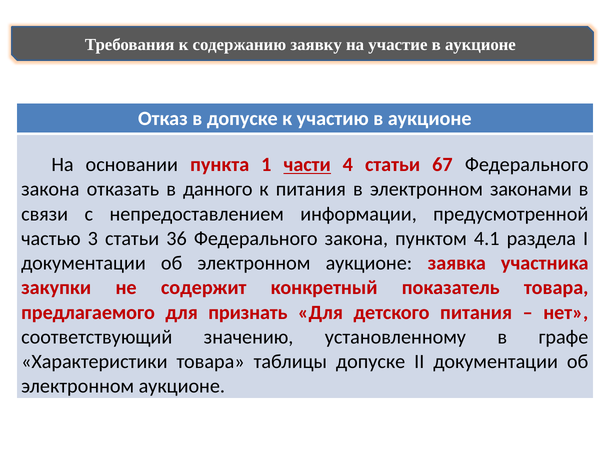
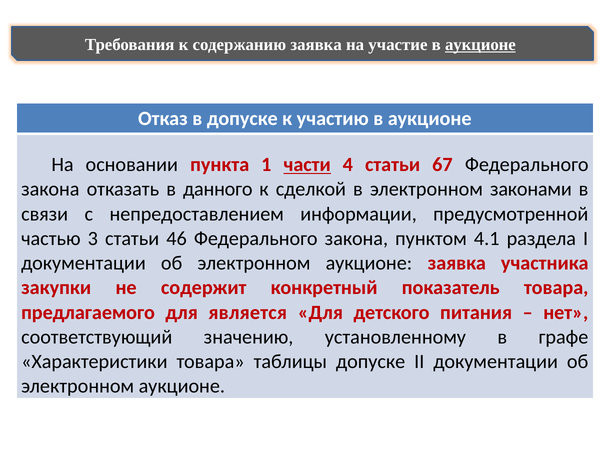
содержанию заявку: заявку -> заявка (316, 45)
аукционе underline: none -> present (480, 45)
к питания: питания -> сделкой (311, 189)
36: 36 -> 46 (177, 238)
признать: признать -> является (248, 312)
